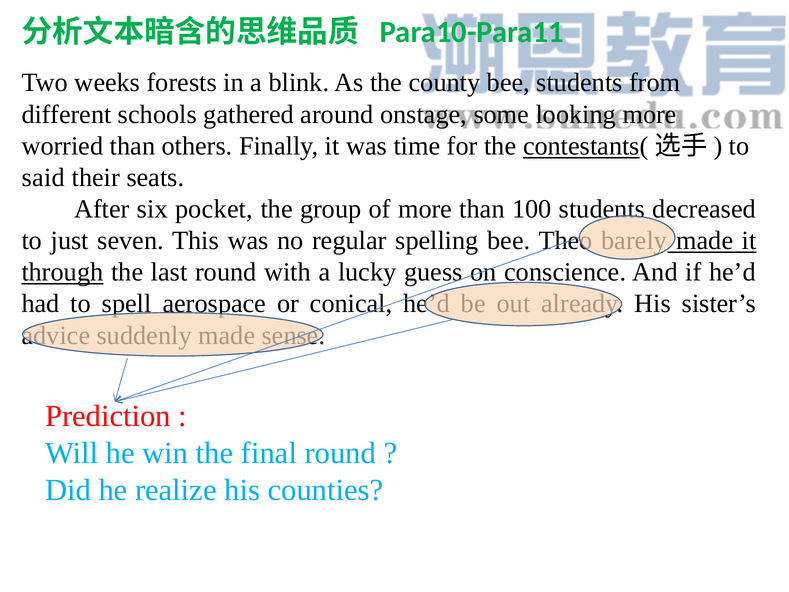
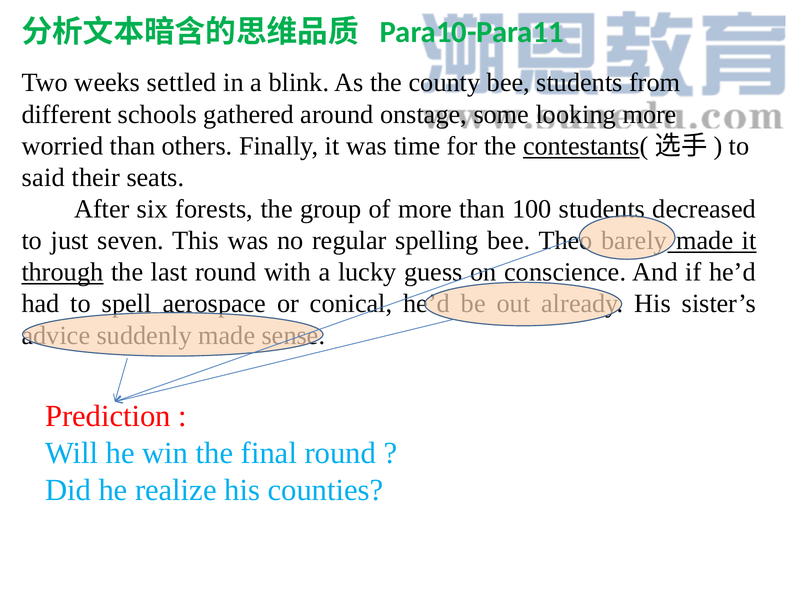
forests: forests -> settled (182, 83)
pocket: pocket -> forests (214, 209)
